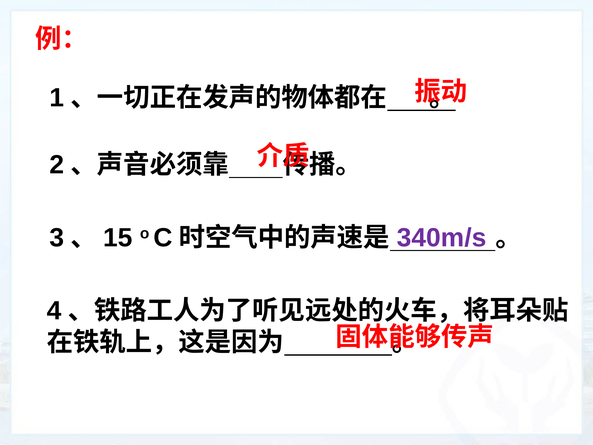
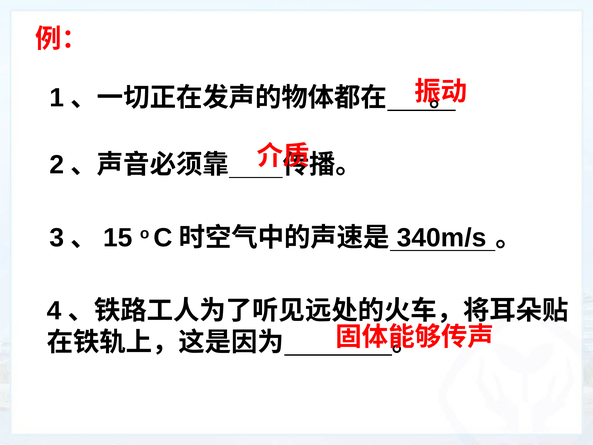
340m/s colour: purple -> black (442, 238)
